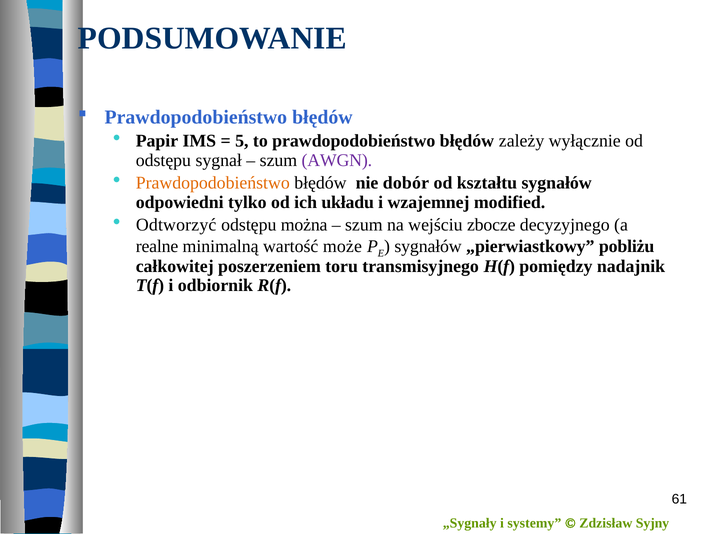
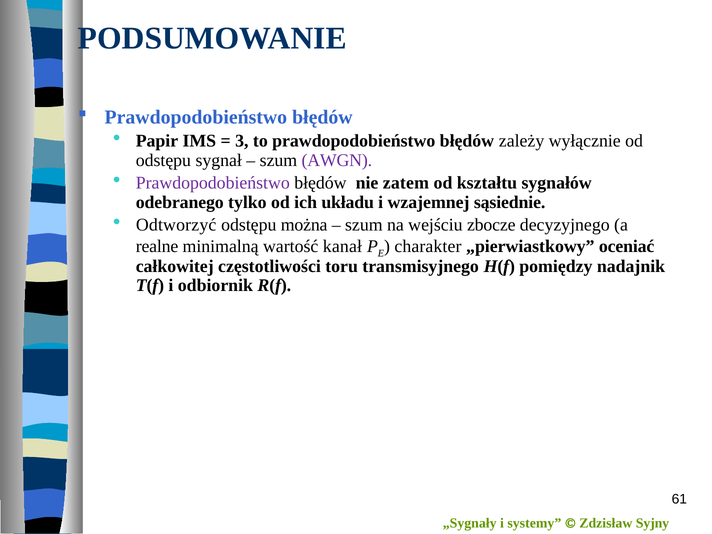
5: 5 -> 3 (242, 141)
Prawdopodobieństwo colour: orange -> purple (213, 183)
dobór: dobór -> zatem (406, 183)
odpowiedni: odpowiedni -> odebranego (180, 202)
modified: modified -> sąsiednie (510, 202)
może: może -> kanał (342, 246)
sygnałów: sygnałów -> charakter (428, 246)
pobliżu: pobliżu -> oceniać (627, 246)
poszerzeniem: poszerzeniem -> częstotliwości (269, 266)
